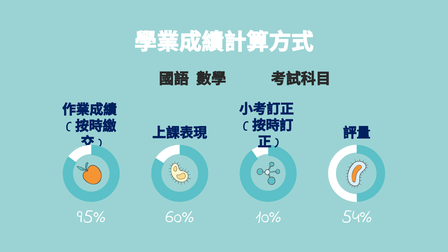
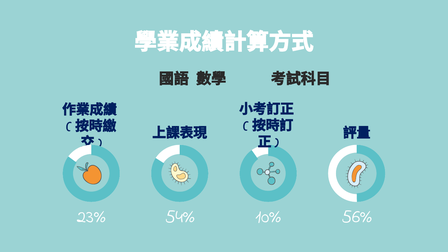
95%: 95% -> 23% (91, 216)
60%: 60% -> 54% (180, 216)
54%: 54% -> 56% (357, 216)
